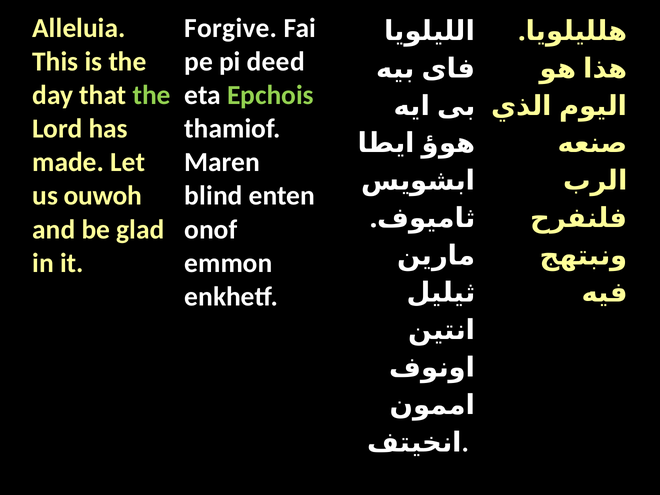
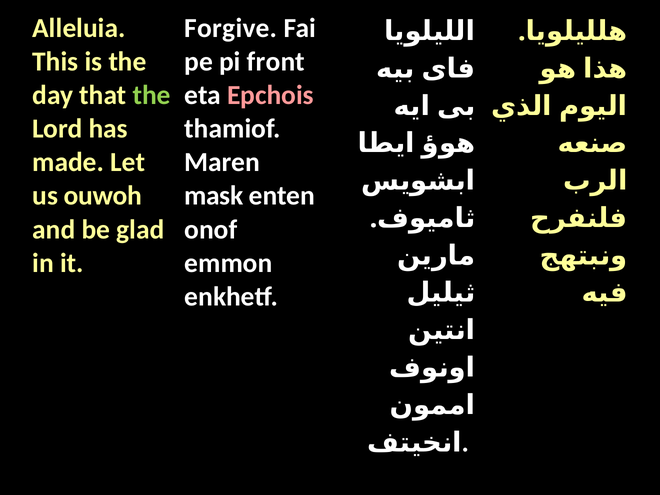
deed: deed -> front (276, 62)
Epchois colour: light green -> pink (270, 95)
blind: blind -> mask (214, 196)
